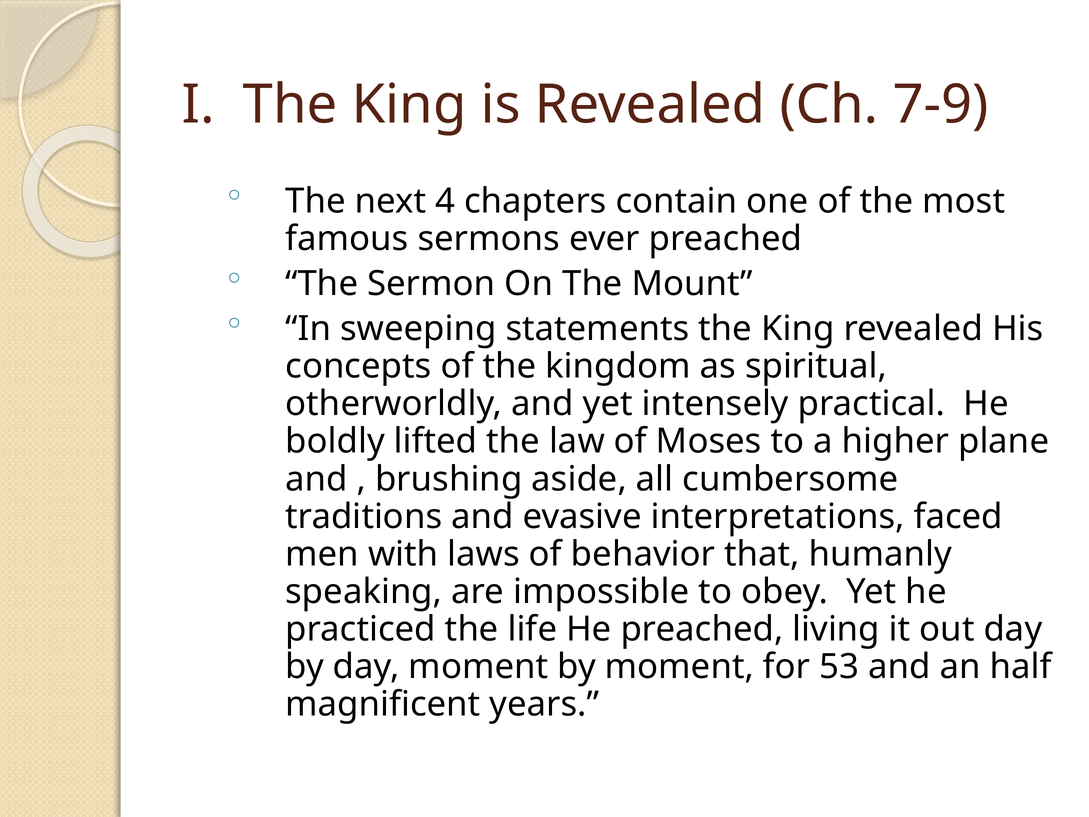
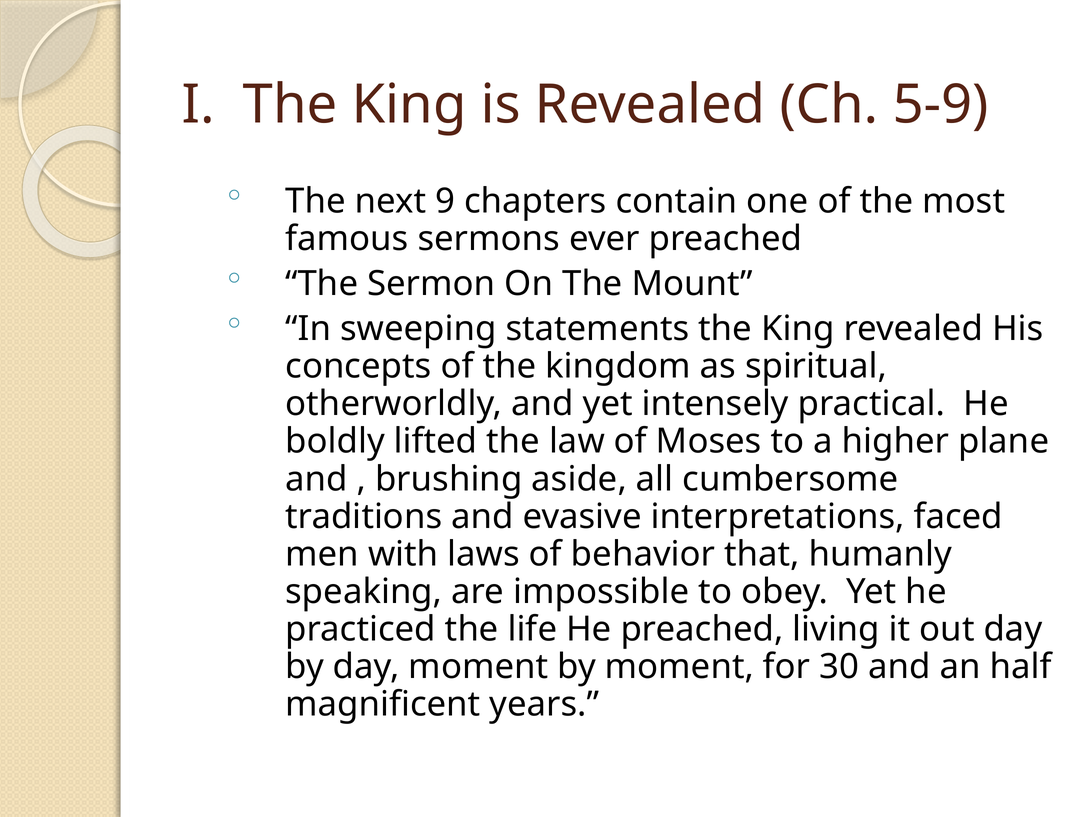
7-9: 7-9 -> 5-9 (941, 105)
4: 4 -> 9 (445, 201)
53: 53 -> 30 (839, 667)
